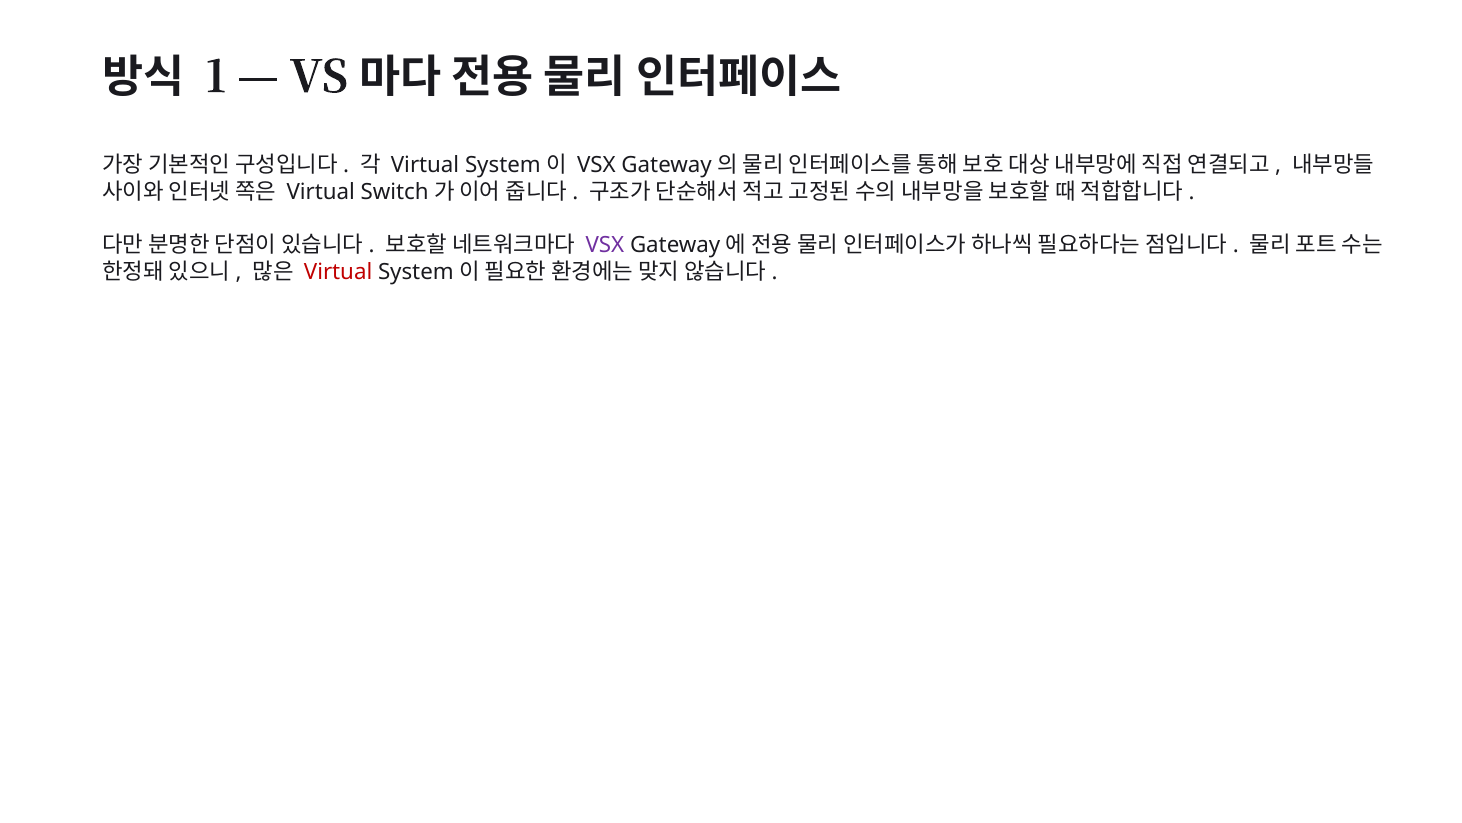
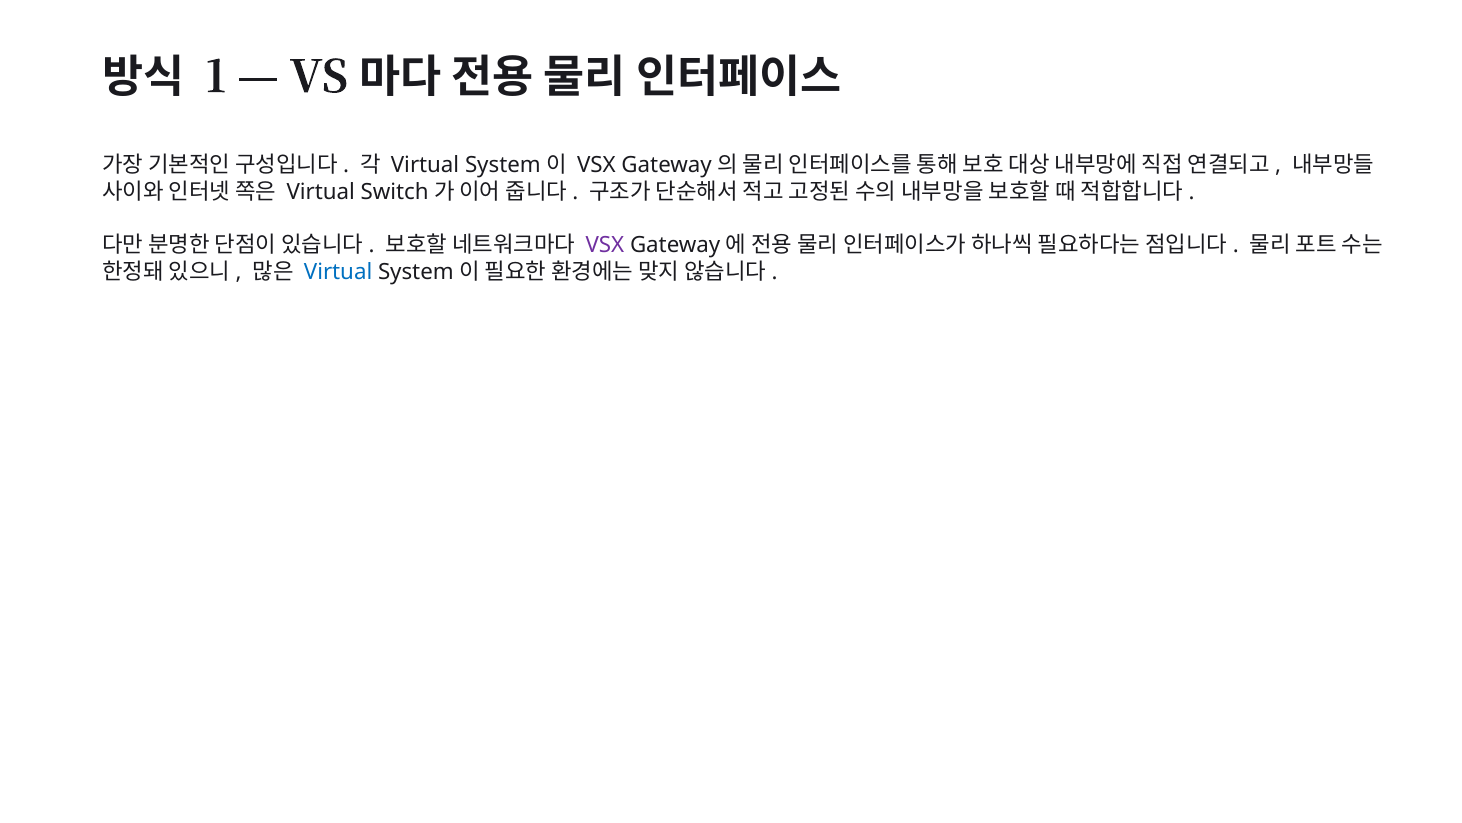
Virtual colour: red -> blue (338, 272)
